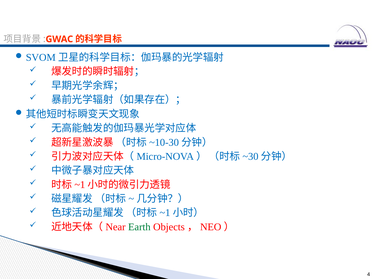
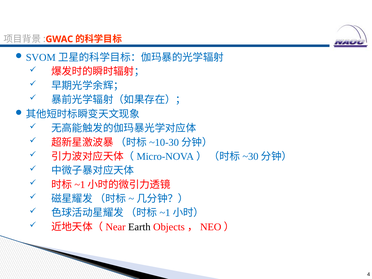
Earth colour: green -> black (139, 227)
